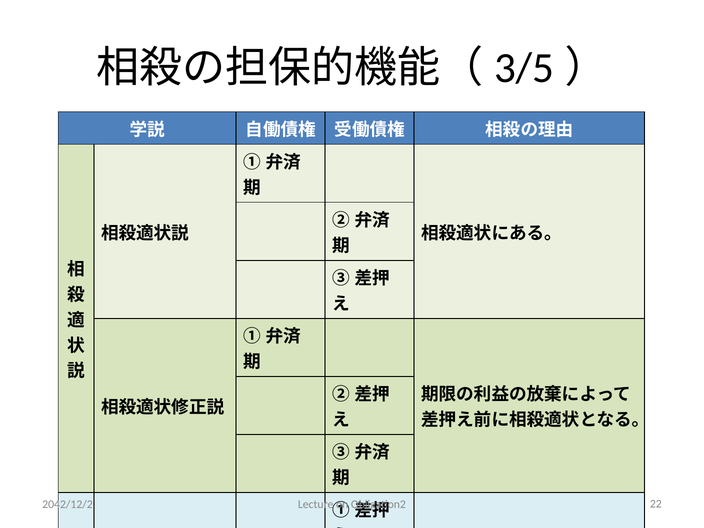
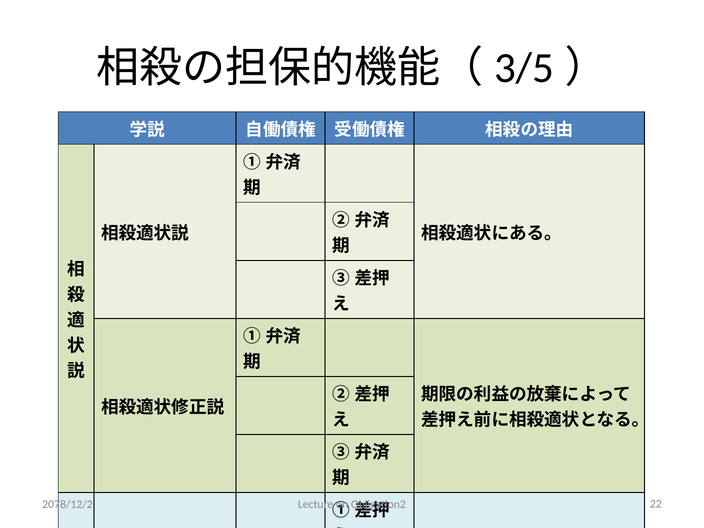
2042/12/2: 2042/12/2 -> 2078/12/2 (68, 504)
